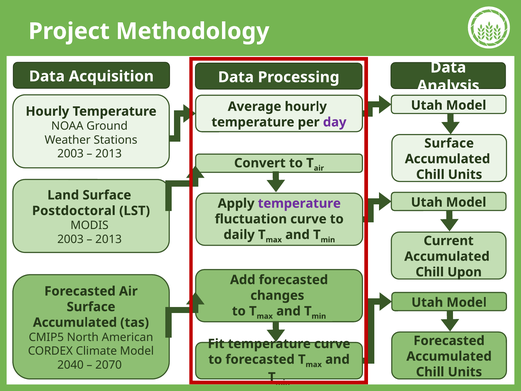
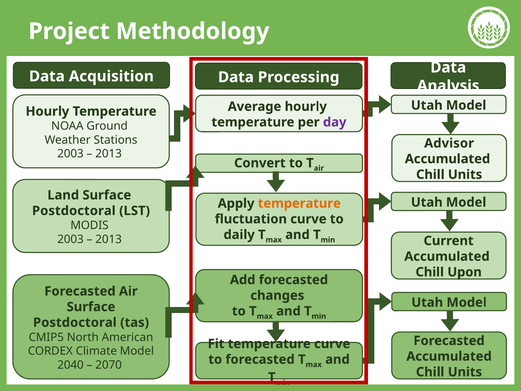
Surface: Surface -> Advisor (449, 143)
temperature colour: purple -> orange (299, 203)
Accumulated: Accumulated -> Postdoctoral (75, 322)
